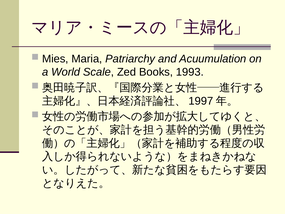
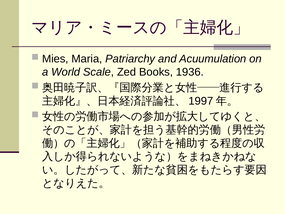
1993: 1993 -> 1936 (190, 72)
